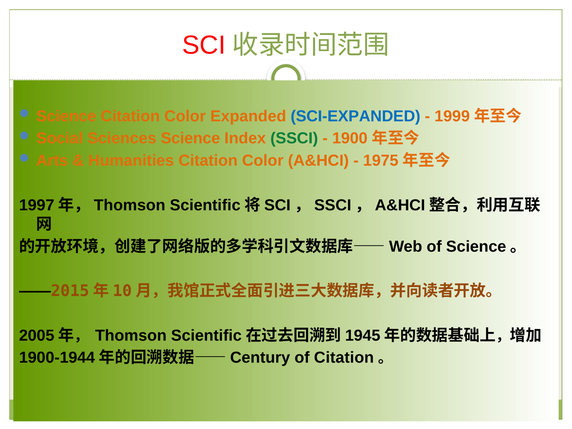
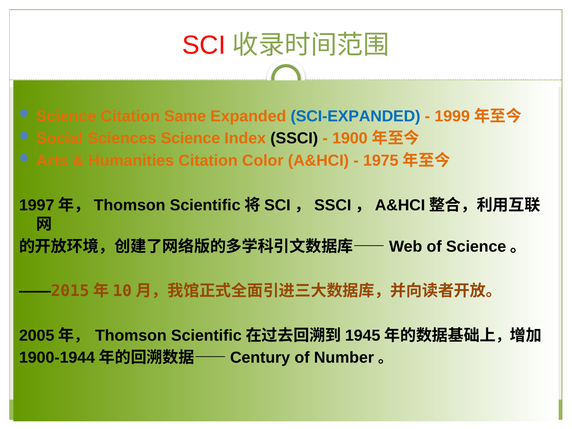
Science Citation Color: Color -> Same (185, 116)
SSCI colour: green -> black (294, 138)
of Citation: Citation -> Number (344, 358)
